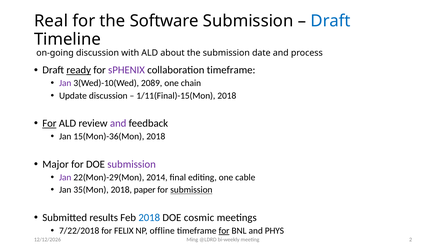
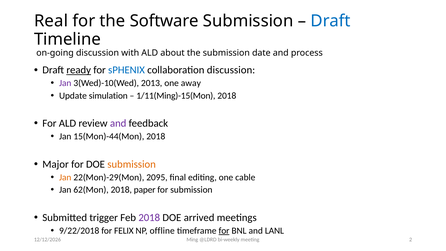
sPHENIX colour: purple -> blue (127, 70)
collaboration timeframe: timeframe -> discussion (231, 70)
2089: 2089 -> 2013 (152, 83)
chain: chain -> away (191, 83)
Update discussion: discussion -> simulation (108, 96)
1/11(Final)-15(Mon: 1/11(Final)-15(Mon -> 1/11(Ming)-15(Mon (176, 96)
For underline: present -> none (49, 123)
15(Mon)-36(Mon: 15(Mon)-36(Mon -> 15(Mon)-44(Mon (109, 136)
submission colour: purple -> orange (132, 164)
Jan colour: purple -> orange (65, 177)
2014: 2014 -> 2095 (157, 177)
35(Mon: 35(Mon -> 62(Mon (91, 190)
submission underline: present -> none (191, 190)
results: results -> trigger (104, 217)
2018 colour: blue -> purple (149, 217)
cosmic: cosmic -> arrived (199, 217)
7/22/2018: 7/22/2018 -> 9/22/2018 (79, 231)
PHYS: PHYS -> LANL (274, 231)
